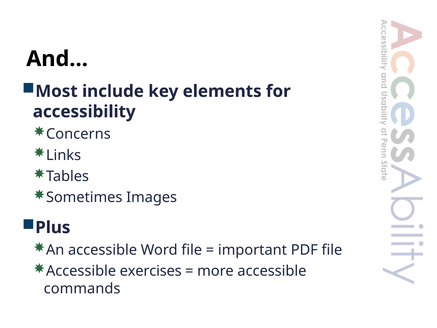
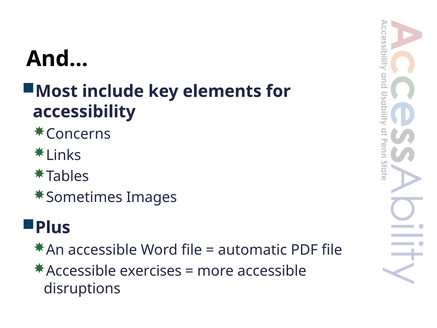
important: important -> automatic (252, 250)
commands: commands -> disruptions (82, 288)
